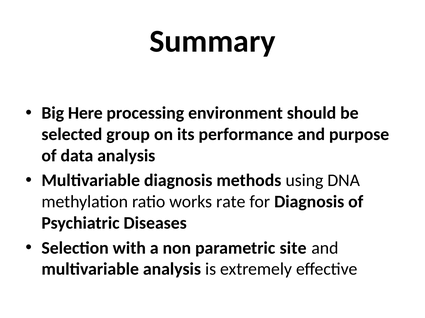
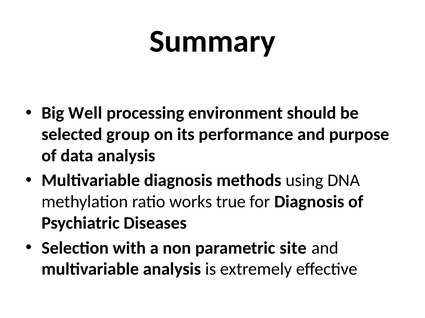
Here: Here -> Well (85, 113)
rate: rate -> true (231, 202)
